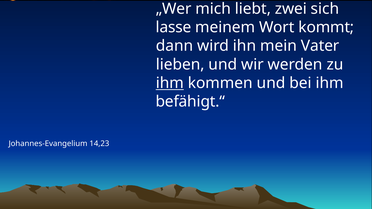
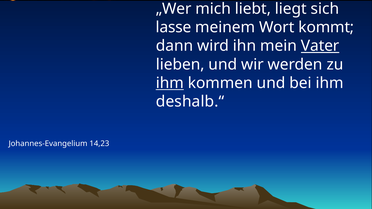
zwei: zwei -> liegt (291, 9)
Vater underline: none -> present (320, 46)
befähigt.“: befähigt.“ -> deshalb.“ (190, 102)
